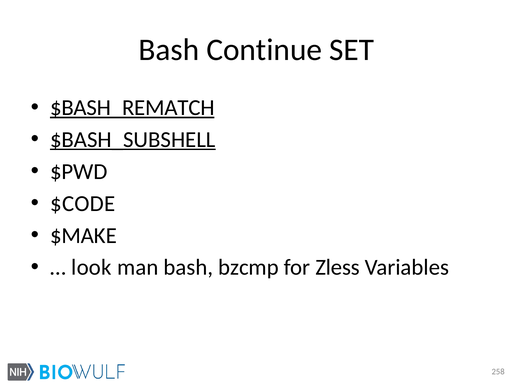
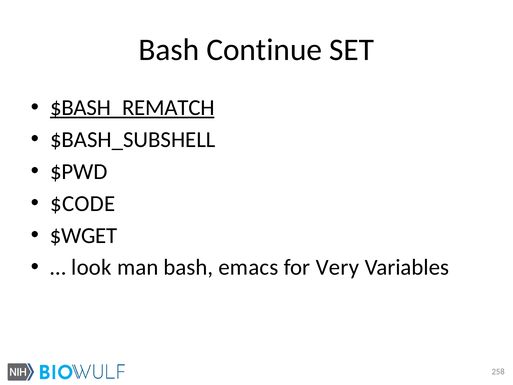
$BASH_SUBSHELL underline: present -> none (133, 140)
$MAKE: $MAKE -> $WGET (83, 235)
bzcmp: bzcmp -> emacs (248, 267)
Zless: Zless -> Very (337, 267)
